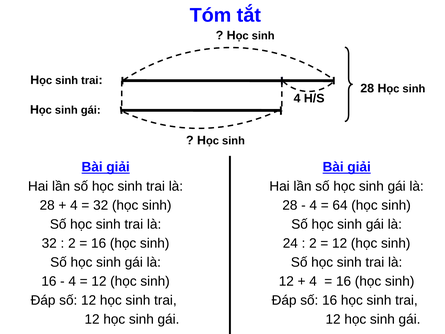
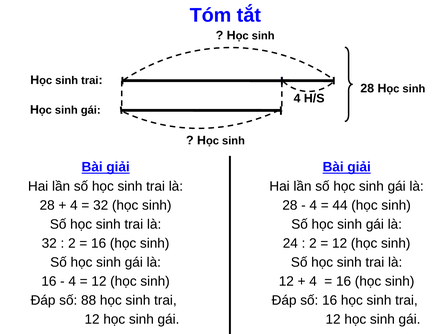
64: 64 -> 44 (340, 205)
số 12: 12 -> 88 (89, 300)
